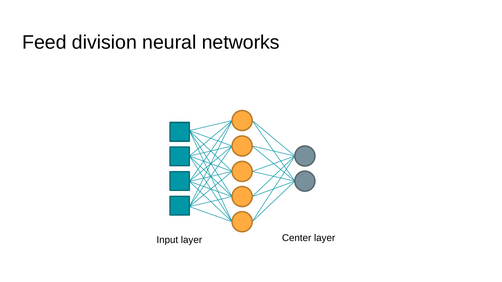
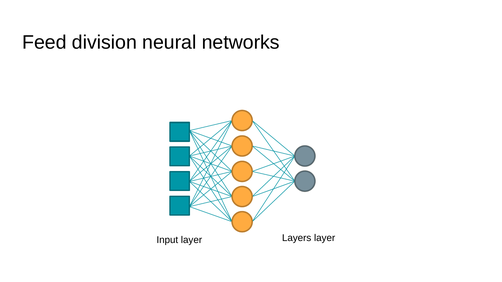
Center: Center -> Layers (297, 238)
